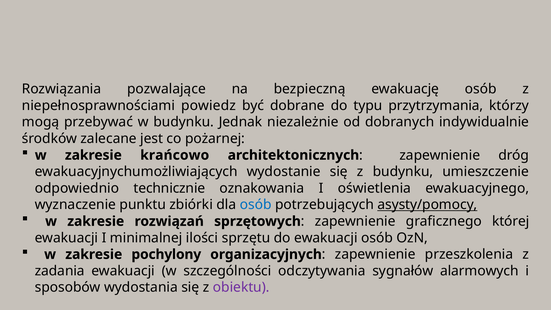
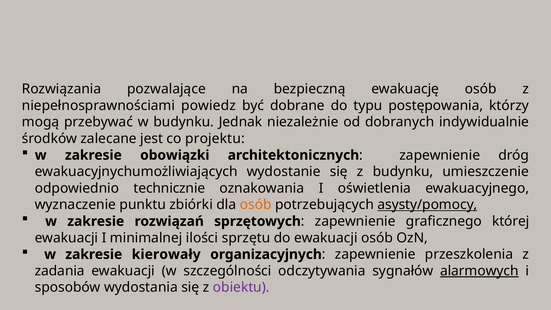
przytrzymania: przytrzymania -> postępowania (436, 106)
pożarnej: pożarnej -> projektu (215, 139)
krańcowo: krańcowo -> obowiązki (175, 155)
osób colour: blue -> orange (256, 205)
pochylony: pochylony -> kierowały (166, 254)
alarmowych underline: none -> present (479, 271)
